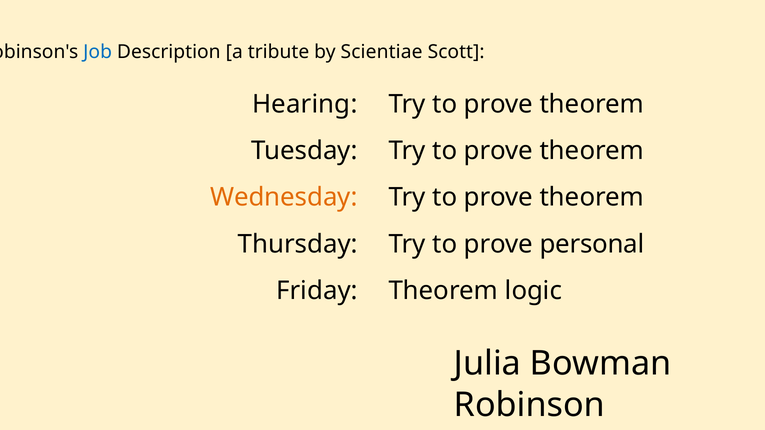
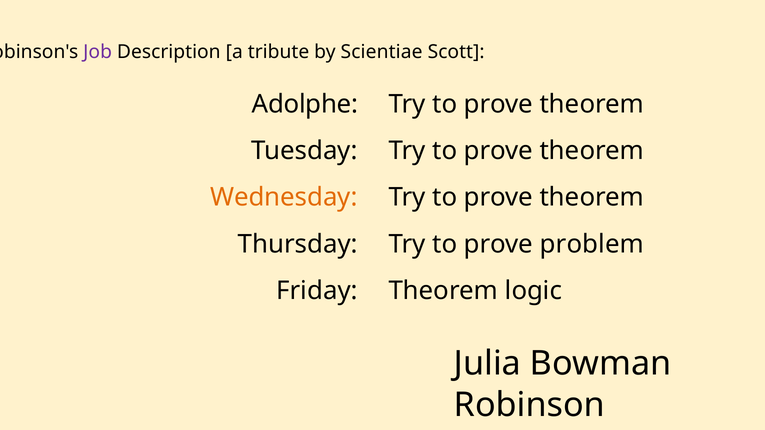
Job colour: blue -> purple (98, 52)
Hearing: Hearing -> Adolphe (305, 104)
personal: personal -> problem (592, 244)
